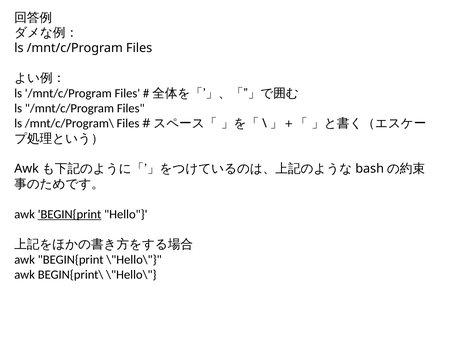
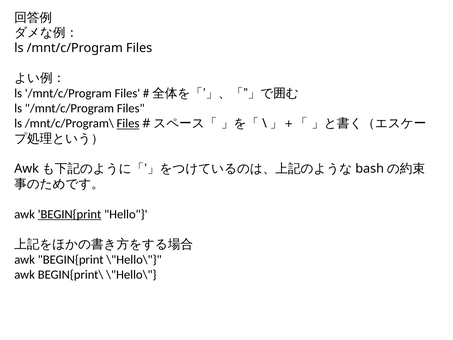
Files underline: none -> present (128, 123)
